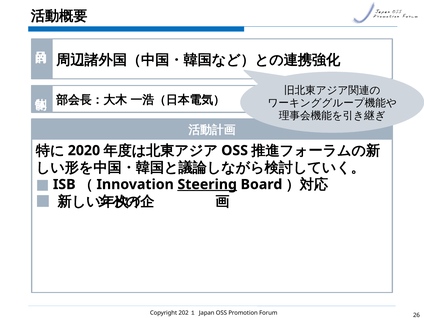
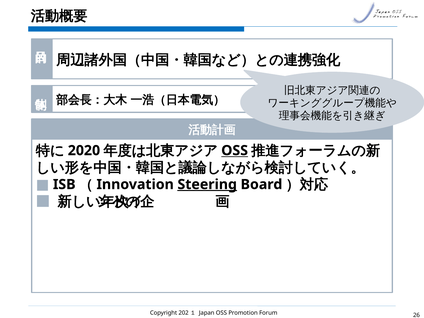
OSS underline: none -> present (235, 151)
